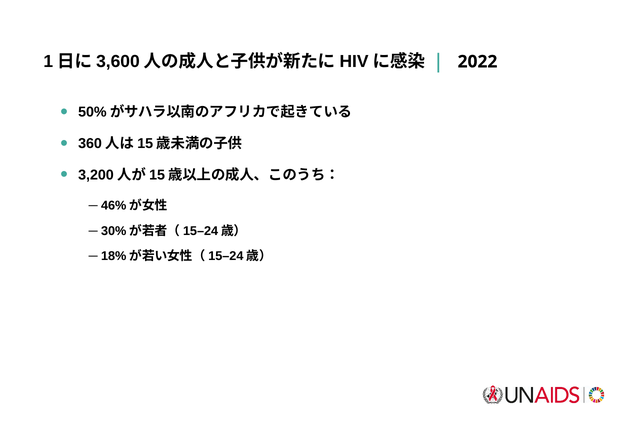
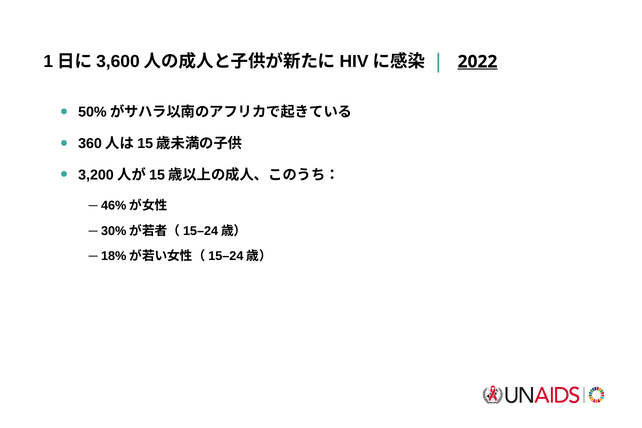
2022 underline: none -> present (477, 62)
